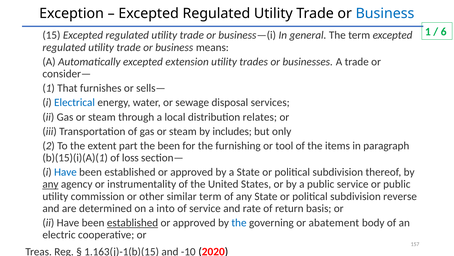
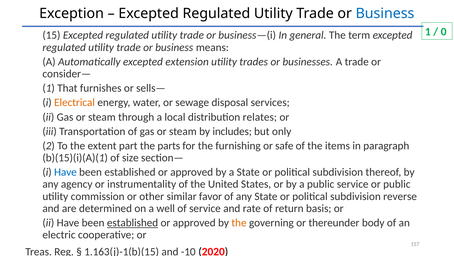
6: 6 -> 0 (444, 32)
Electrical colour: blue -> orange (75, 102)
the been: been -> parts (169, 145)
tool: tool -> safe (284, 145)
loss: loss -> size (130, 157)
any underline: present -> none (50, 184)
similar term: term -> favor (210, 196)
into: into -> well (166, 208)
the colour: blue -> orange (239, 222)
abatement: abatement -> thereunder (334, 222)
